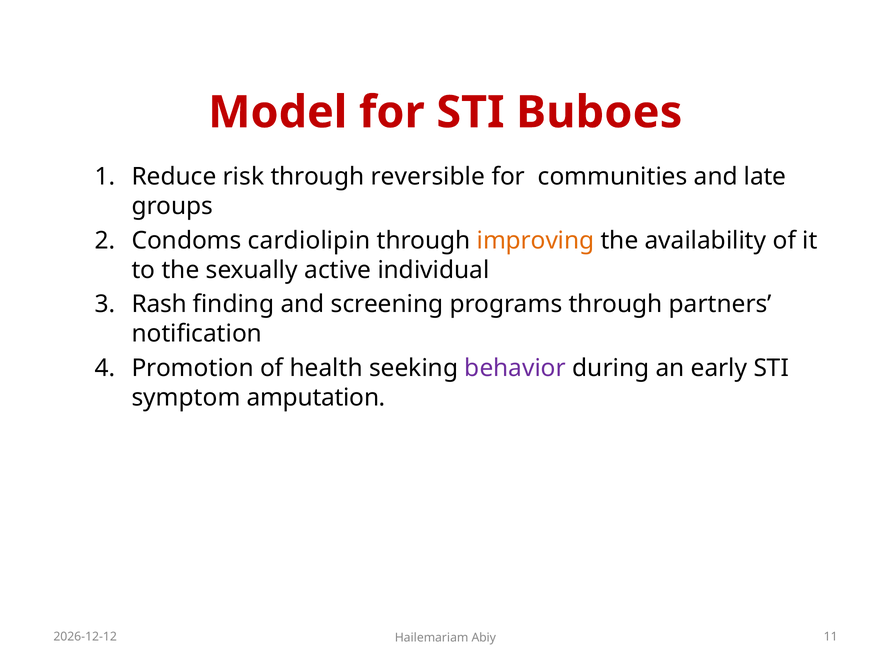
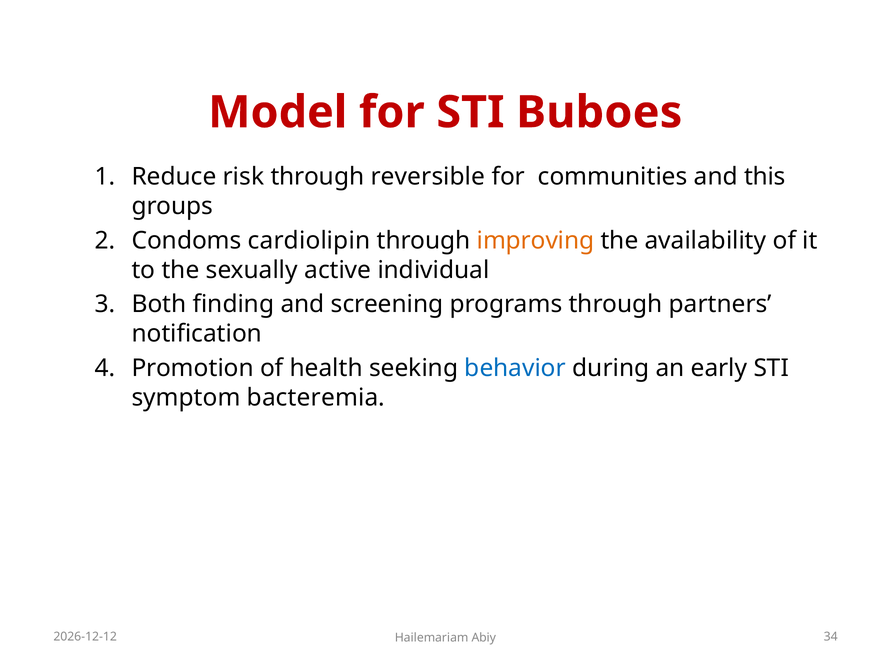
late: late -> this (765, 177)
Rash: Rash -> Both (159, 304)
behavior colour: purple -> blue (515, 368)
amputation: amputation -> bacteremia (316, 398)
11: 11 -> 34 (831, 637)
